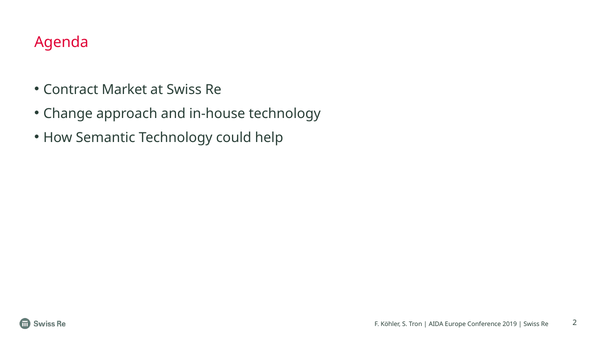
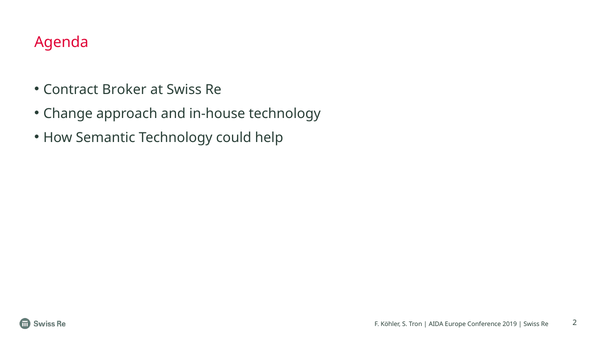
Market: Market -> Broker (124, 90)
